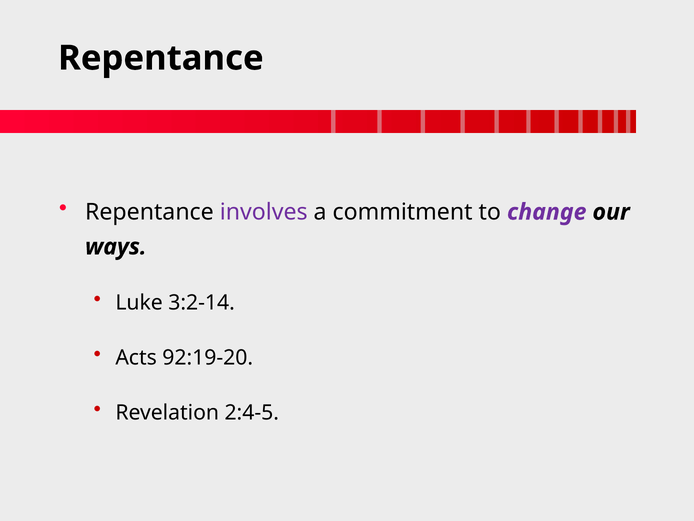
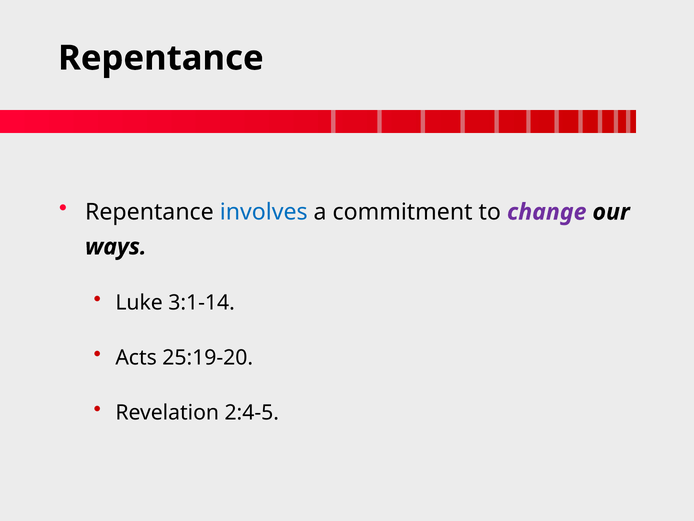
involves colour: purple -> blue (264, 212)
3:2-14: 3:2-14 -> 3:1-14 (202, 302)
92:19-20: 92:19-20 -> 25:19-20 (208, 357)
